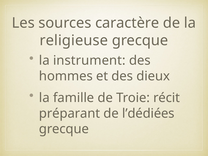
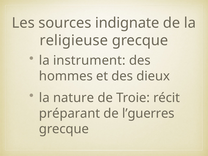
caractère: caractère -> indignate (127, 23)
famille: famille -> nature (74, 98)
l’dédiées: l’dédiées -> l’guerres (148, 113)
